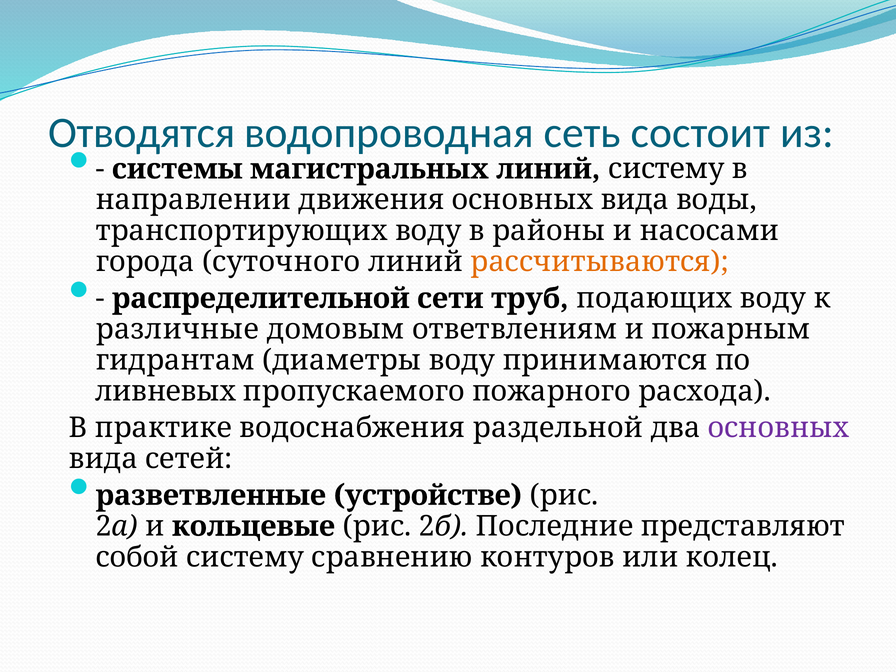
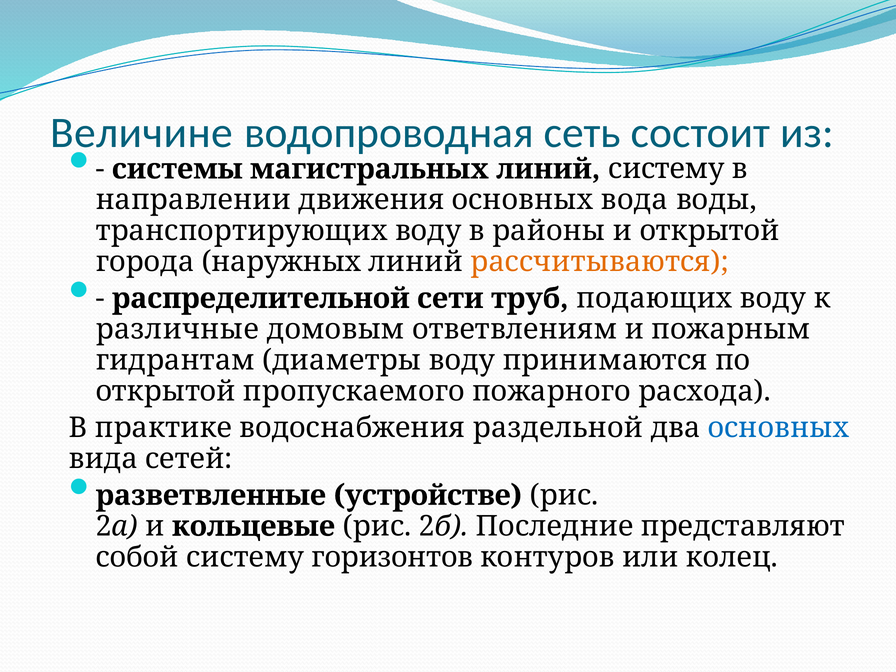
Отводятся: Отводятся -> Величине (142, 133)
движения основных вида: вида -> вода (635, 200)
и насосами: насосами -> открытой (710, 231)
суточного: суточного -> наружных (282, 262)
ливневых: ливневых -> открытой (166, 391)
основных colour: purple -> blue (779, 428)
сравнению: сравнению -> горизонтов (392, 557)
